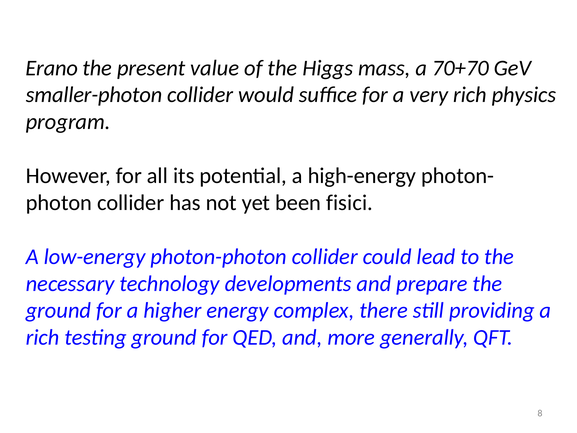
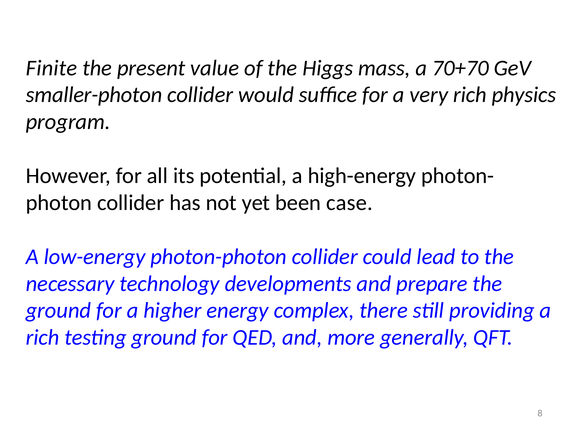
Erano: Erano -> Finite (52, 68)
fisici: fisici -> case (349, 203)
